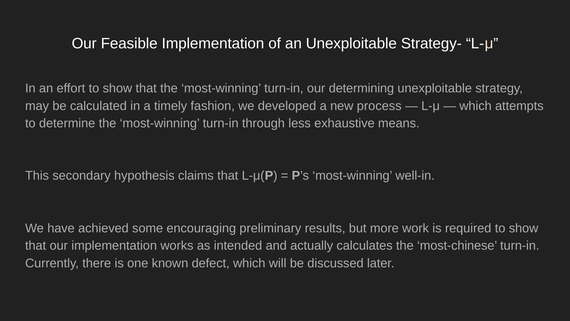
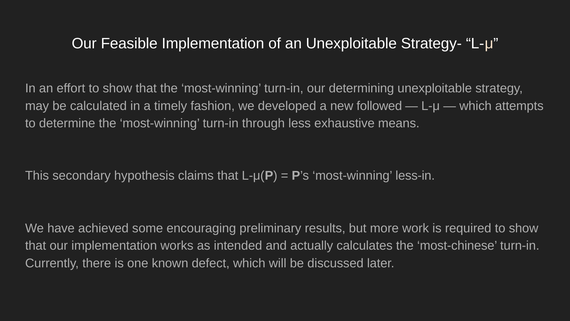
process: process -> followed (379, 106)
well-in: well-in -> less-in (415, 176)
